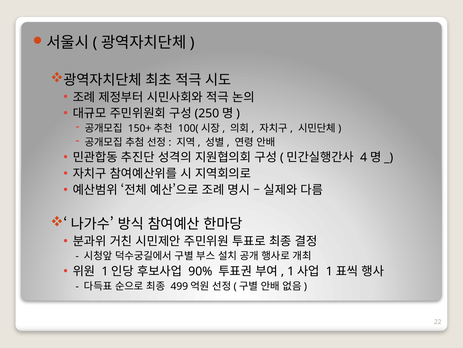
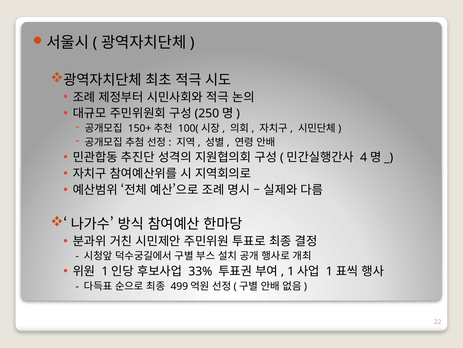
90%: 90% -> 33% (200, 271)
